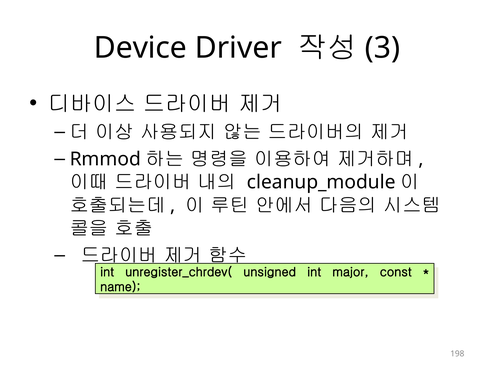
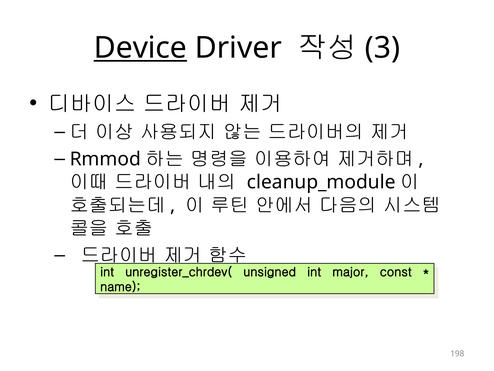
Device underline: none -> present (140, 48)
